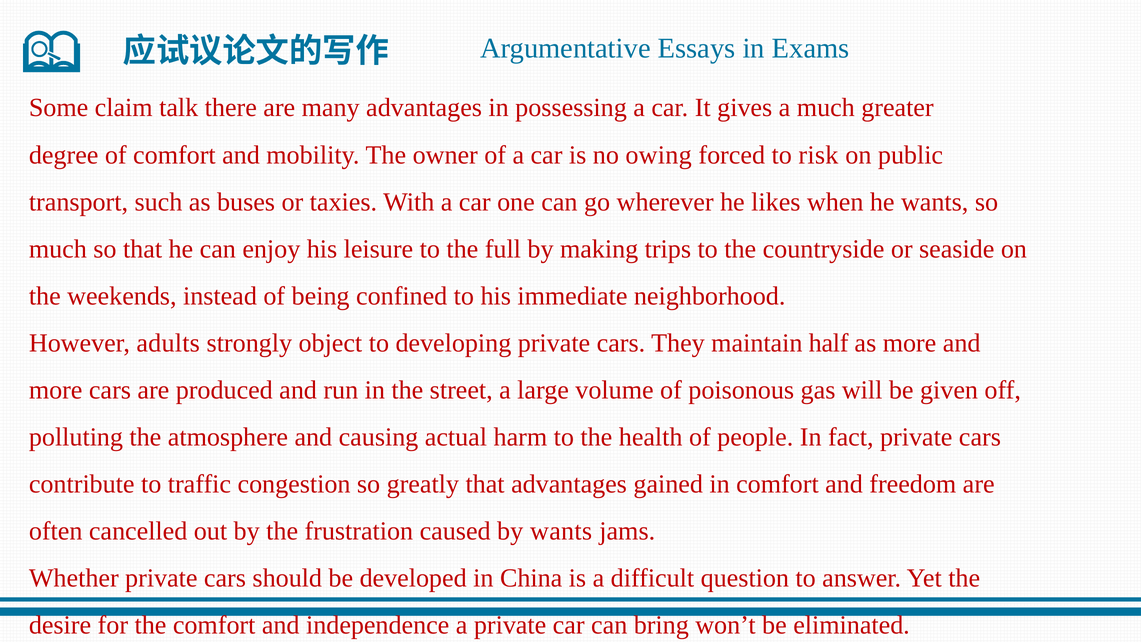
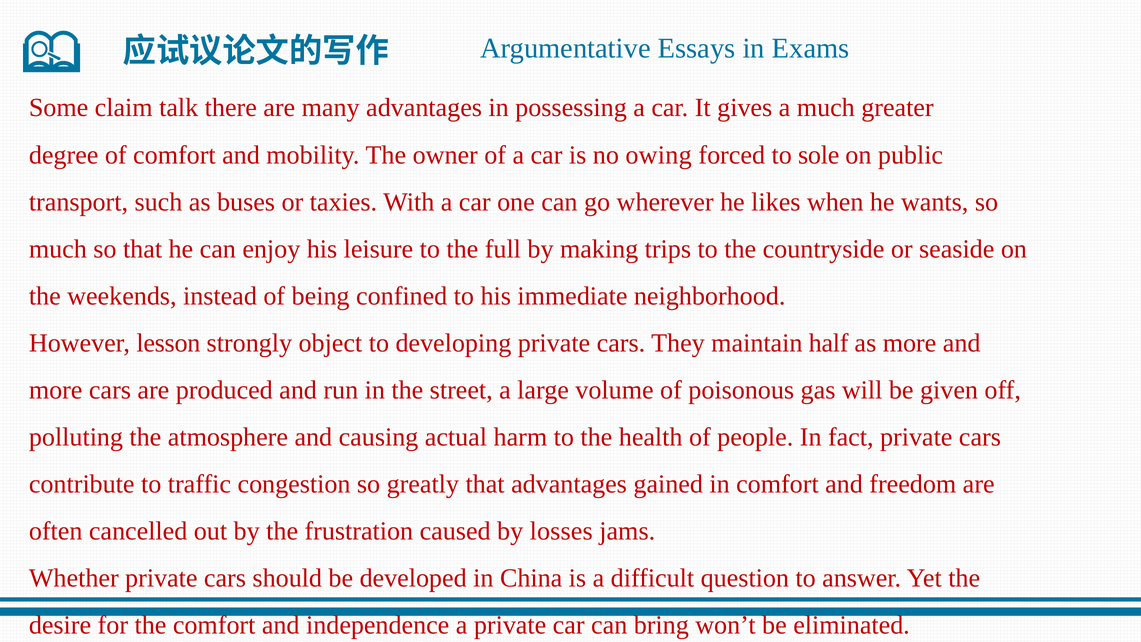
risk: risk -> sole (819, 155)
adults: adults -> lesson (168, 343)
by wants: wants -> losses (561, 531)
